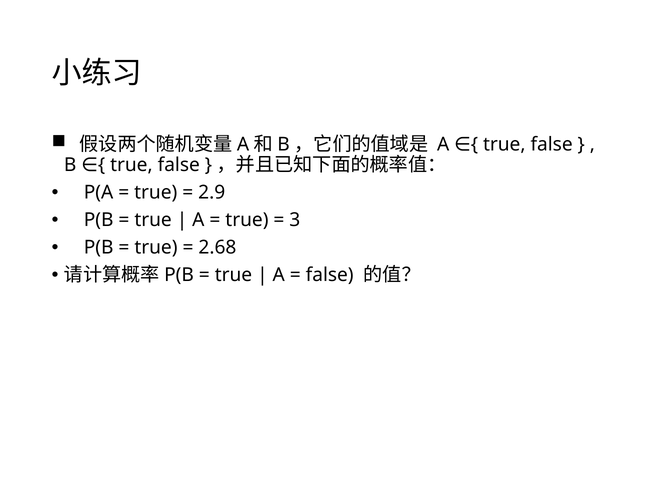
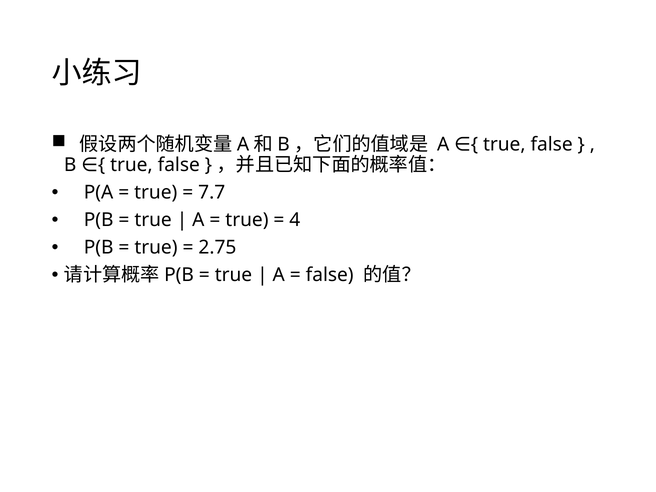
2.9: 2.9 -> 7.7 (212, 193)
3: 3 -> 4 (295, 220)
2.68: 2.68 -> 2.75 (217, 248)
